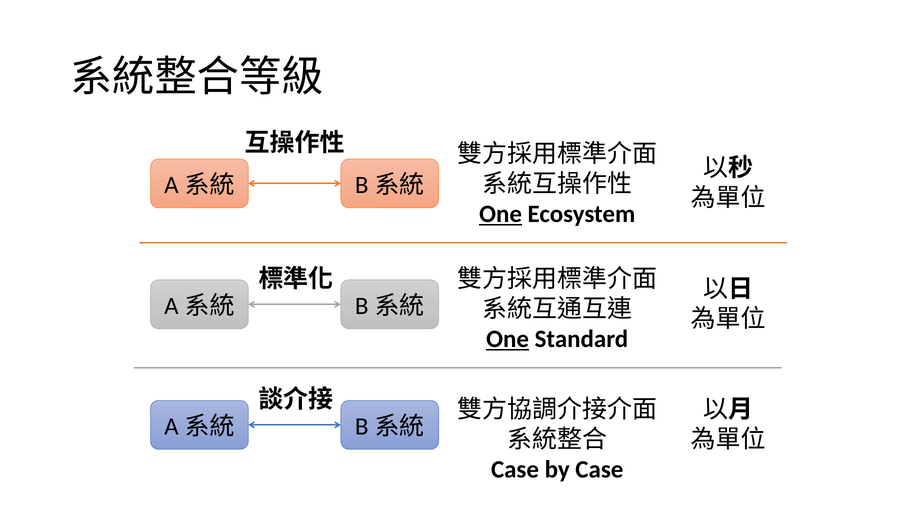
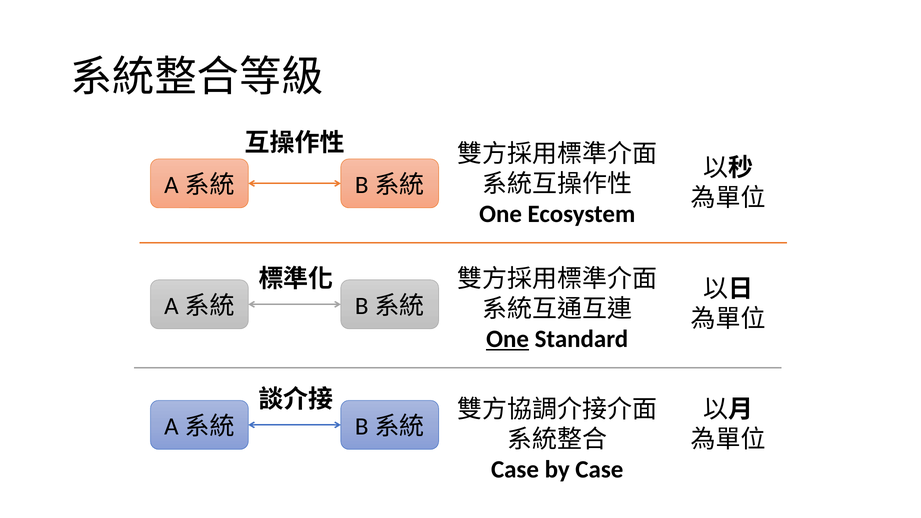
One underline: present -> none (501, 214)
